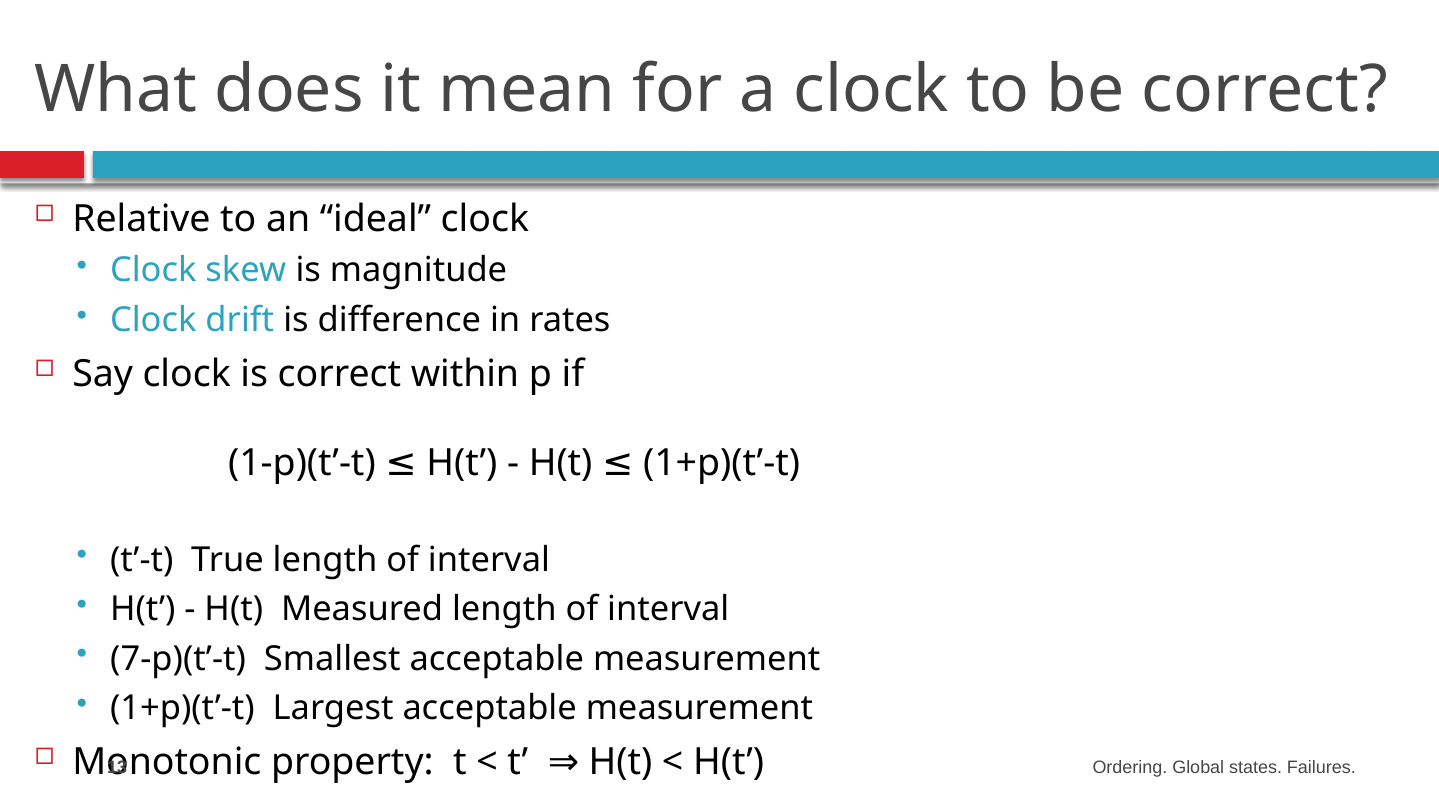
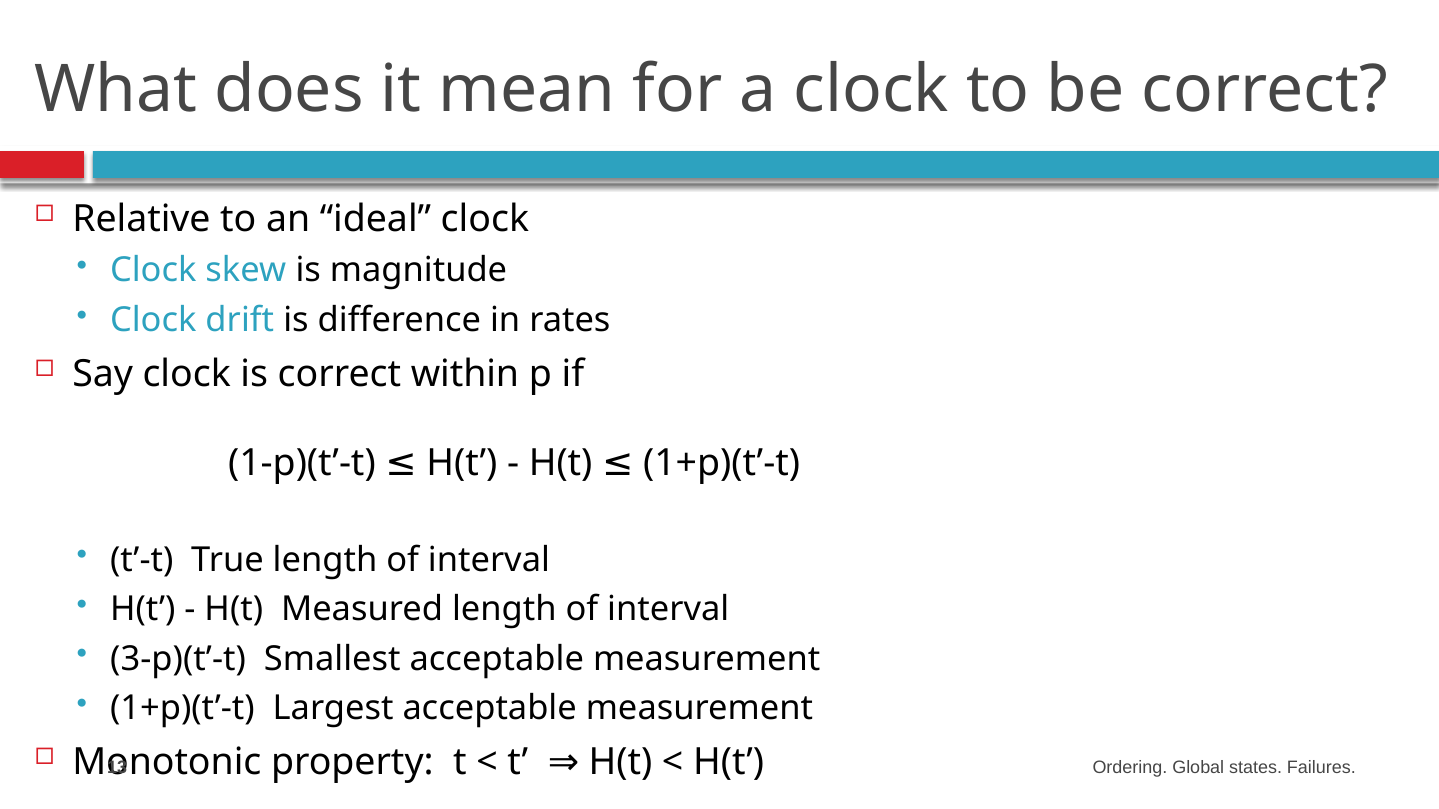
7-p)(t’-t: 7-p)(t’-t -> 3-p)(t’-t (178, 659)
